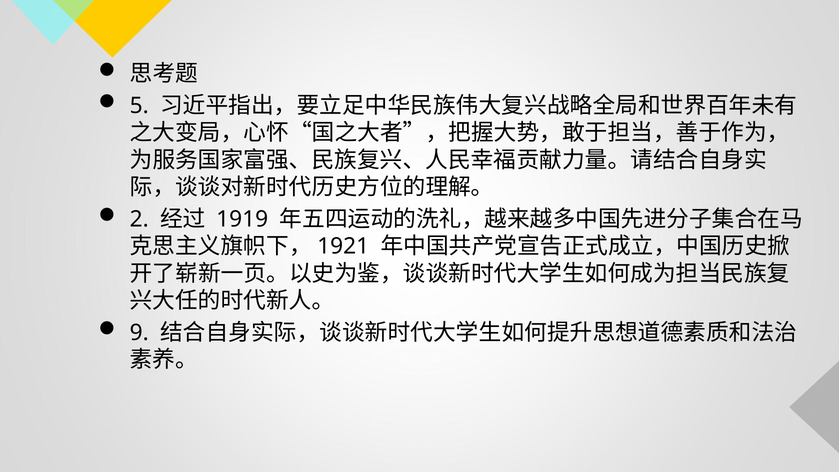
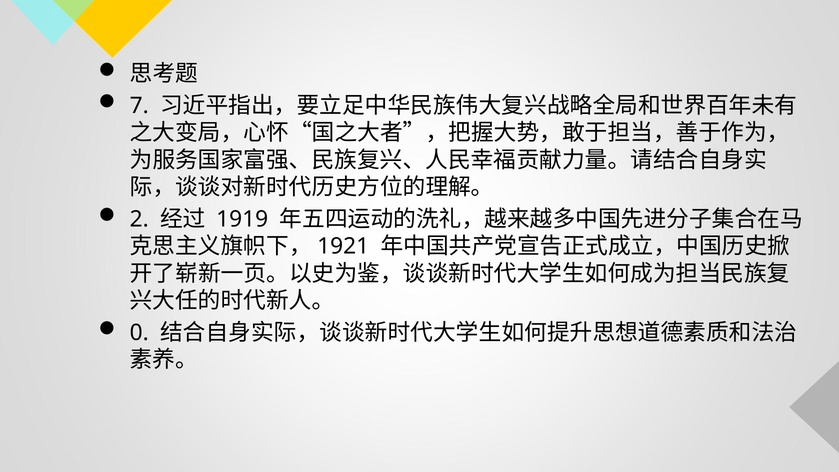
5: 5 -> 7 (139, 106)
9: 9 -> 0 (139, 333)
